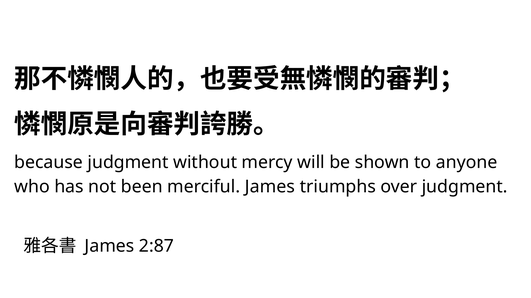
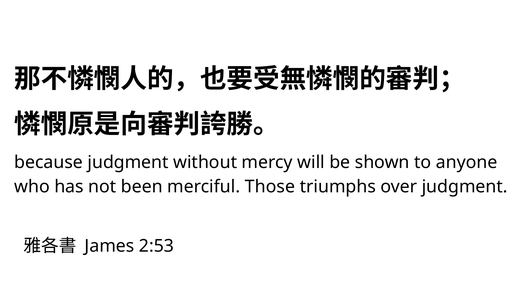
merciful James: James -> Those (270, 187)
2:87: 2:87 -> 2:53 (157, 247)
